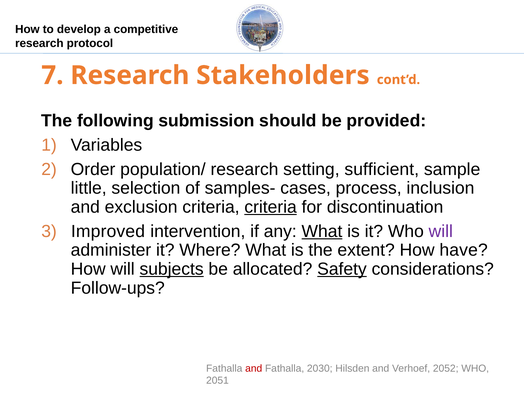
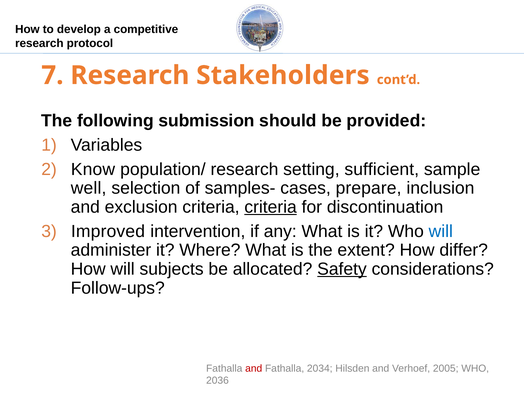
Order: Order -> Know (93, 169)
little: little -> well (89, 188)
process: process -> prepare (369, 188)
What underline: present -> none (322, 231)
will colour: purple -> blue (441, 231)
have: have -> differ (464, 250)
subjects underline: present -> none (172, 269)
2030: 2030 -> 2034 (320, 368)
2052: 2052 -> 2005 (446, 368)
2051: 2051 -> 2036 (217, 381)
